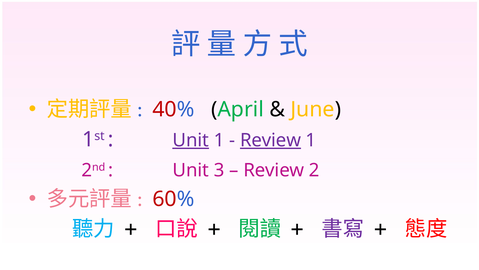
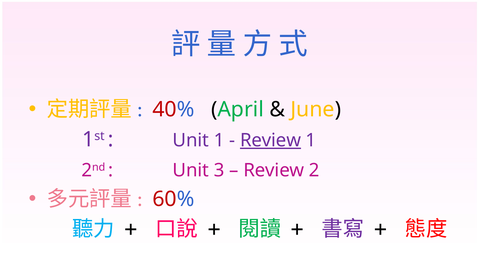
Unit underline: present -> none (191, 140)
